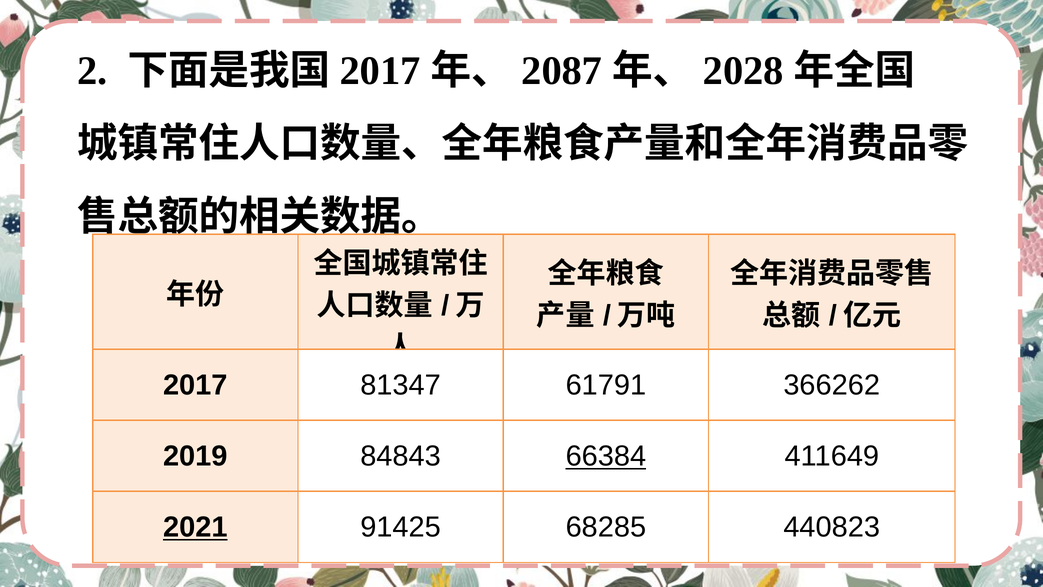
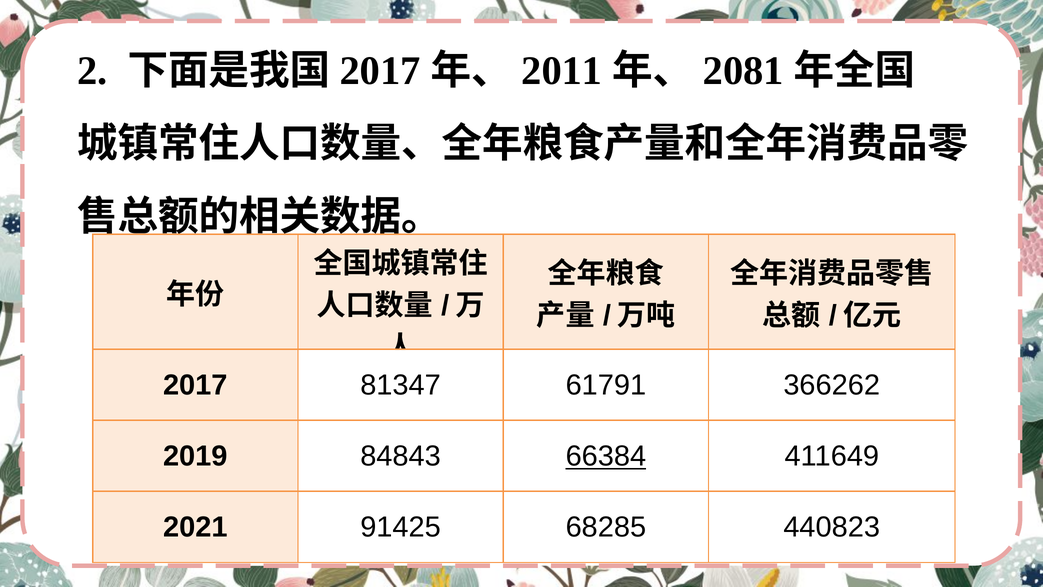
2087: 2087 -> 2011 (562, 71)
2028: 2028 -> 2081 (743, 71)
2021 underline: present -> none (195, 527)
